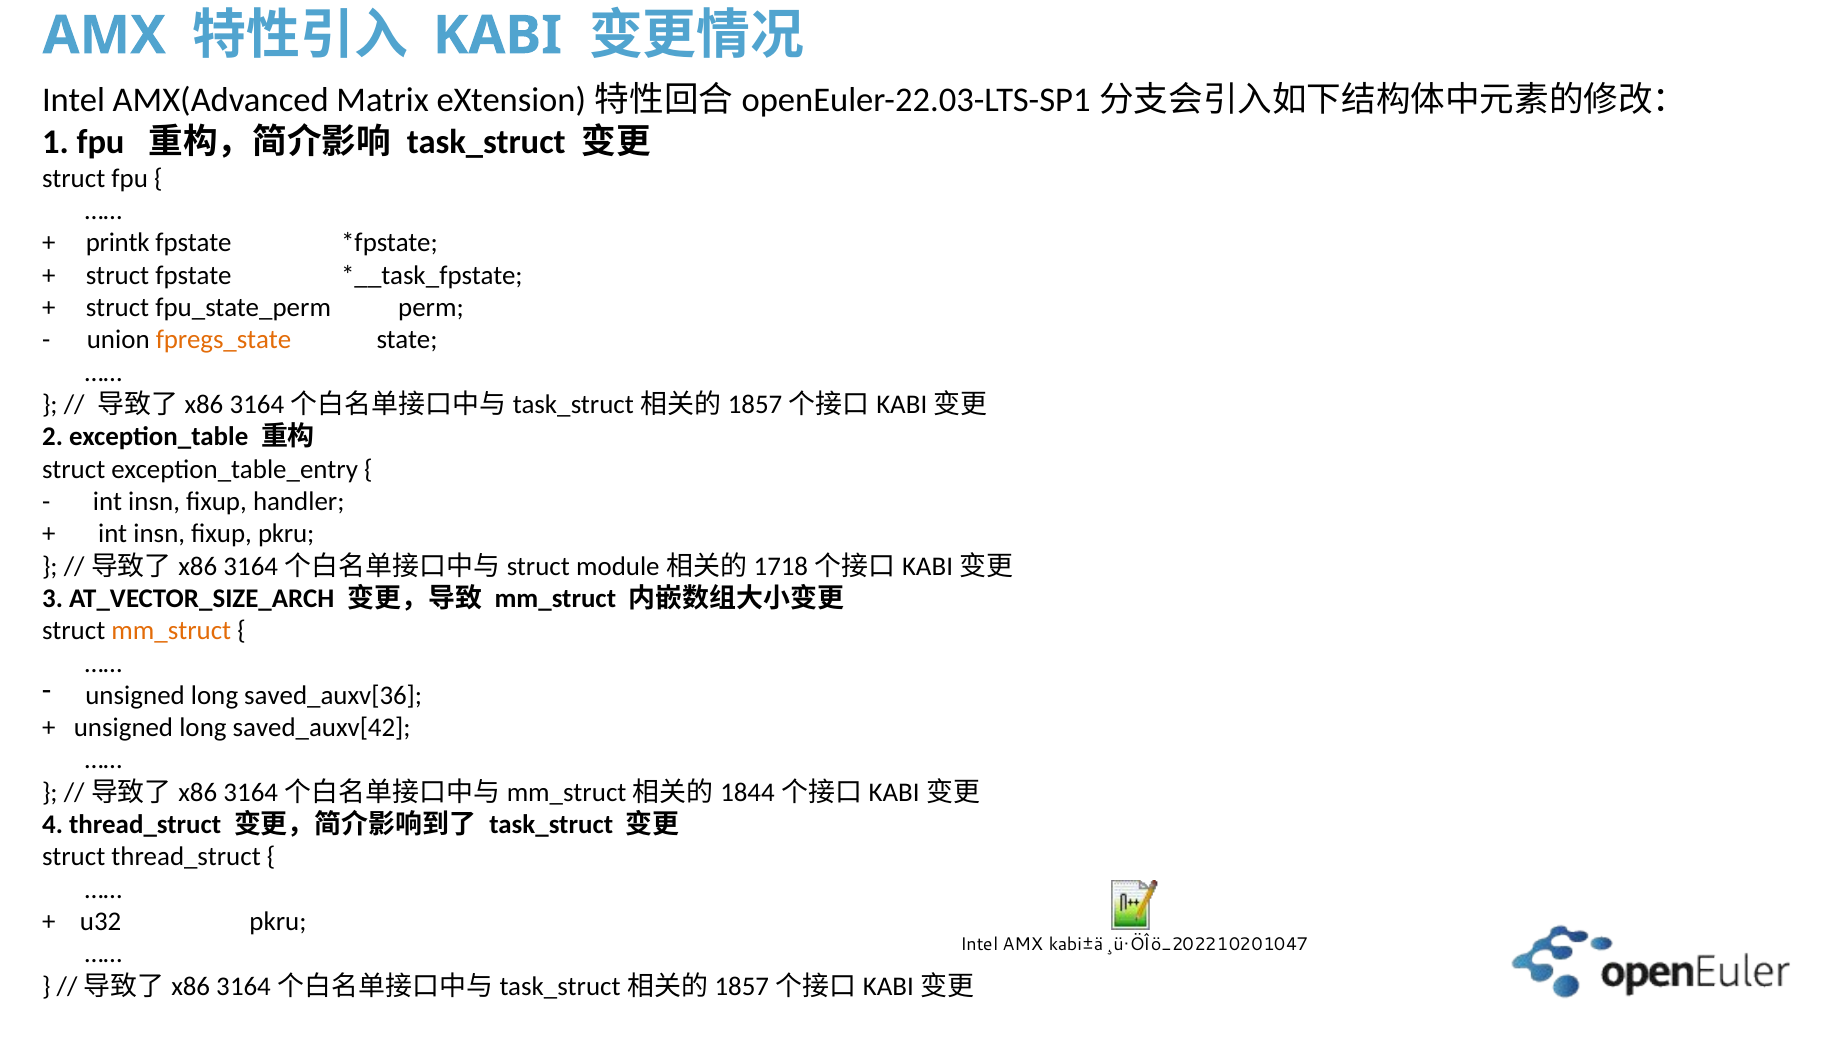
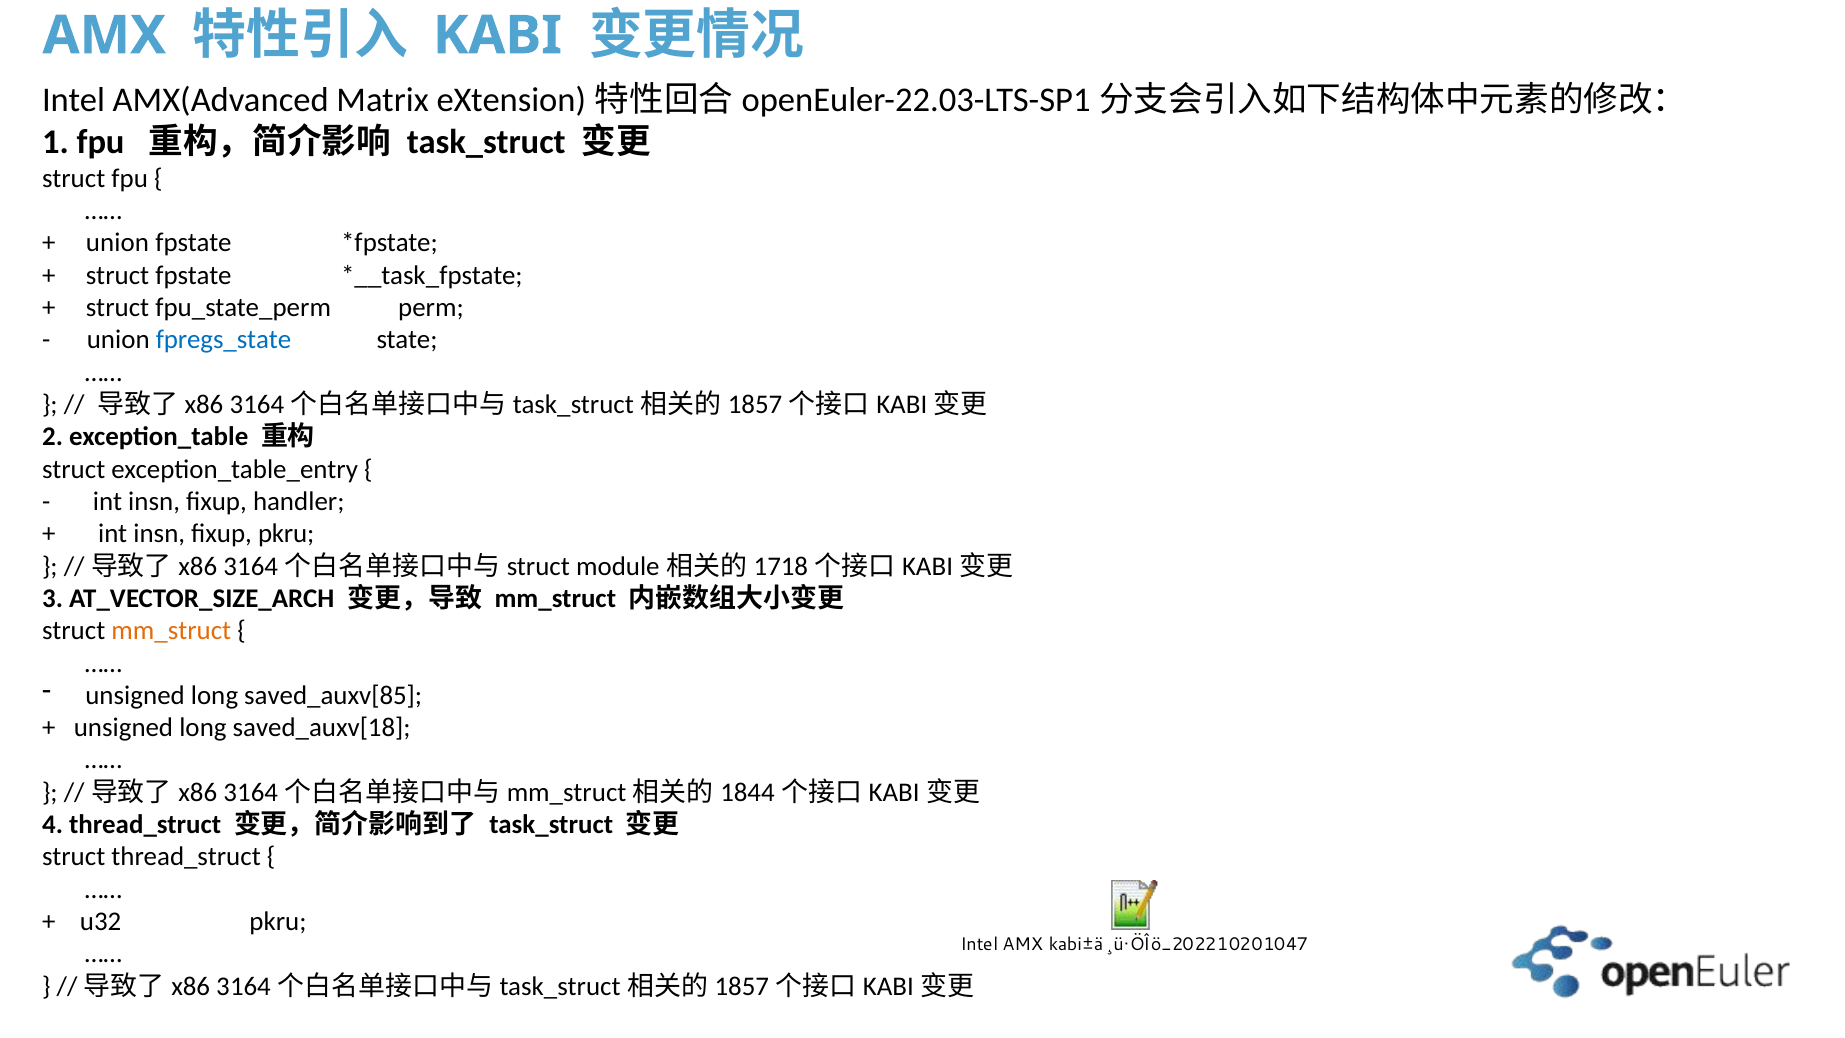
printk: printk -> union (117, 243)
fpregs_state colour: orange -> blue (223, 340)
saved_auxv[36: saved_auxv[36 -> saved_auxv[85 (333, 695)
saved_auxv[42: saved_auxv[42 -> saved_auxv[18 (322, 728)
